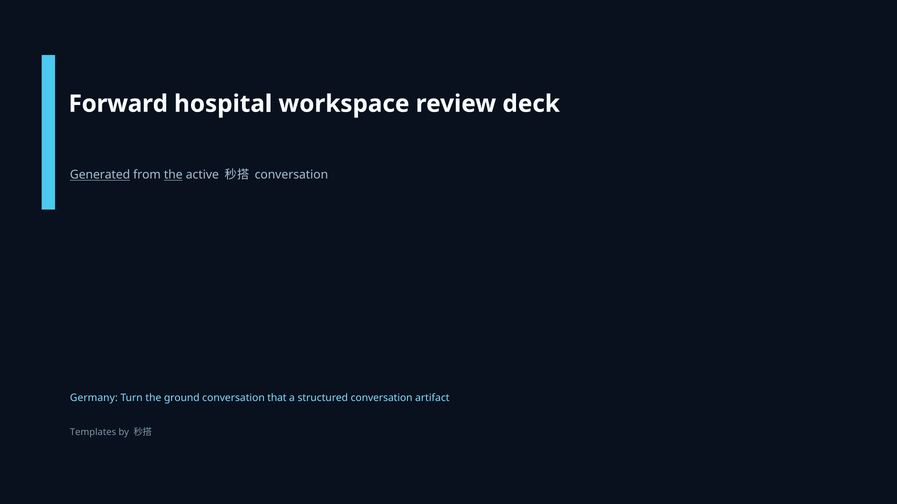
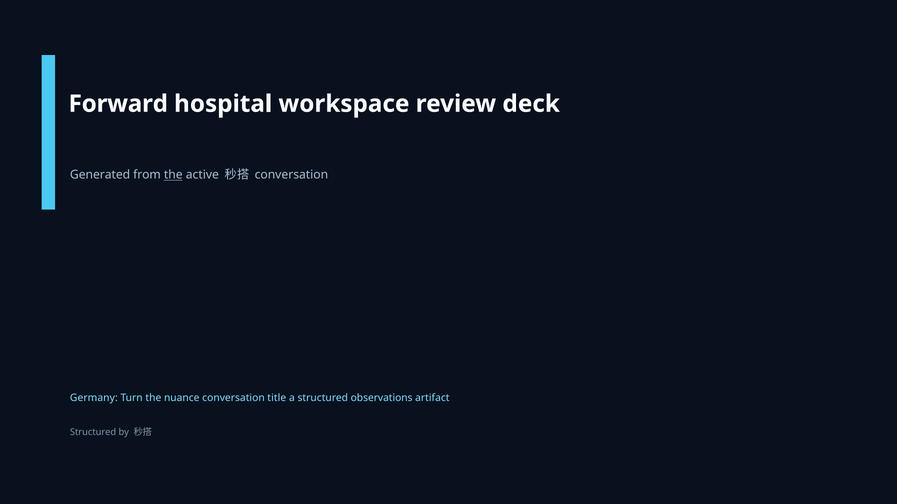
Generated underline: present -> none (100, 175)
ground: ground -> nuance (182, 398)
that: that -> title (277, 398)
structured conversation: conversation -> observations (382, 398)
Templates: Templates -> Structured (93, 433)
